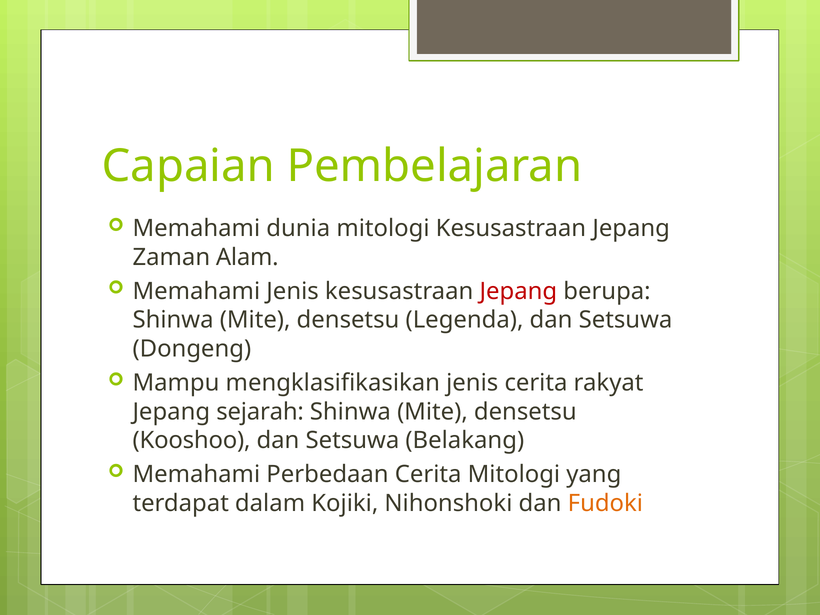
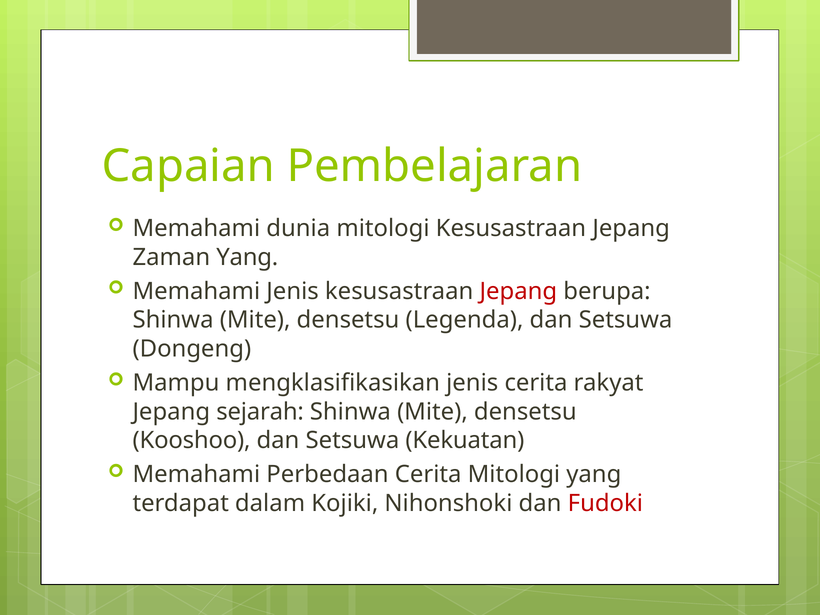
Zaman Alam: Alam -> Yang (247, 257)
Belakang: Belakang -> Kekuatan (465, 440)
Fudoki colour: orange -> red (605, 503)
